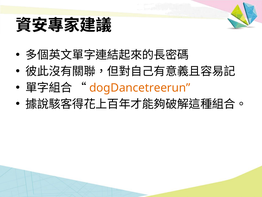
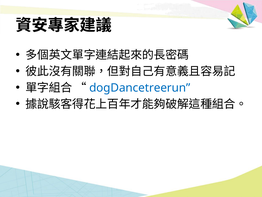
dogDancetreerun colour: orange -> blue (140, 88)
